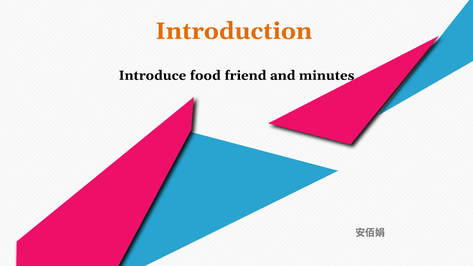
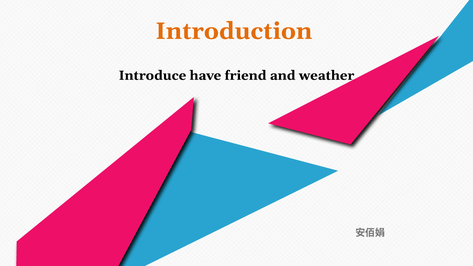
food: food -> have (205, 75)
minutes: minutes -> weather (327, 75)
